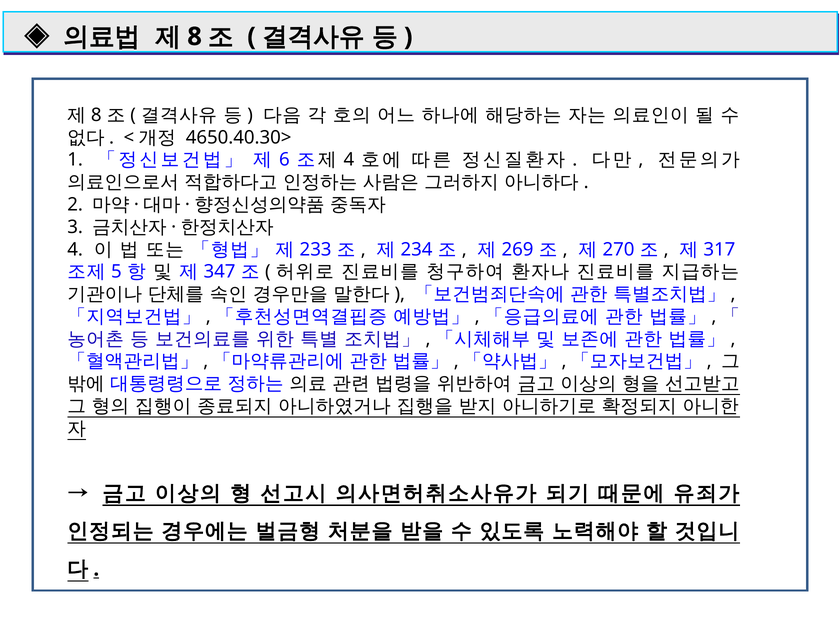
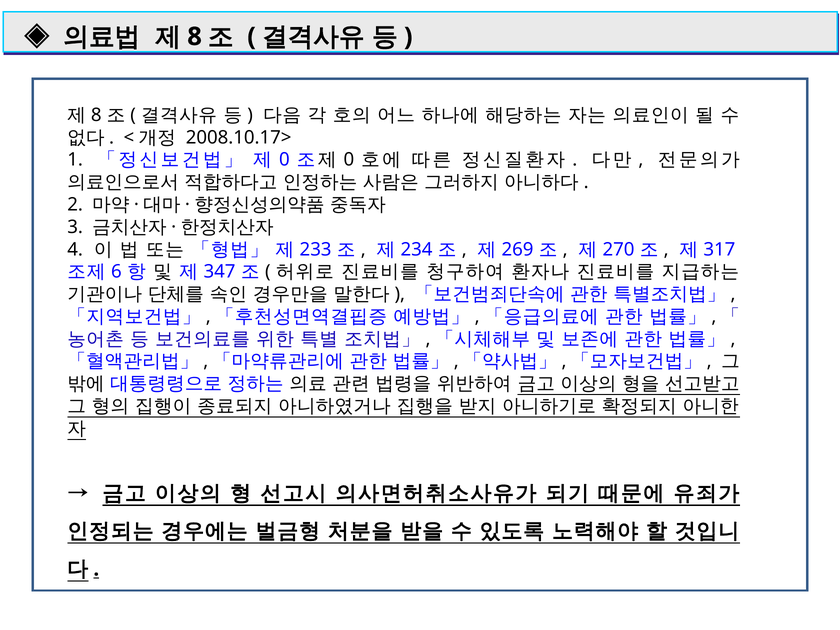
4650.40.30>: 4650.40.30> -> 2008.10.17> (239, 137)
6: 6 -> 0 (284, 160)
4: 4 -> 0 (349, 160)
5: 5 -> 6 (116, 272)
